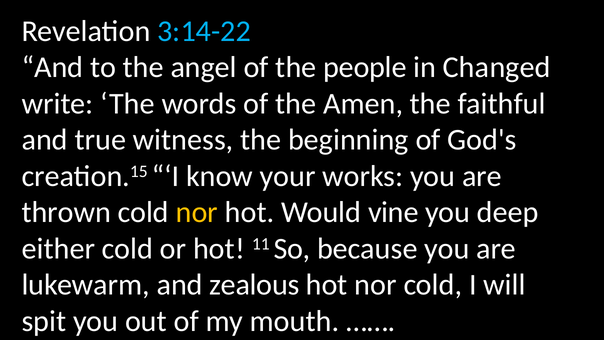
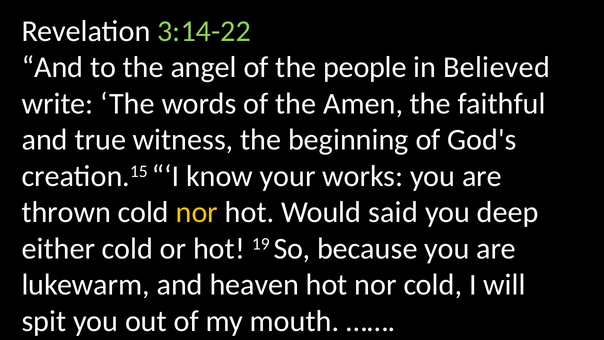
3:14-22 colour: light blue -> light green (204, 31)
Changed: Changed -> Believed (497, 67)
vine: vine -> said (393, 212)
11: 11 -> 19 (261, 244)
zealous: zealous -> heaven (254, 285)
